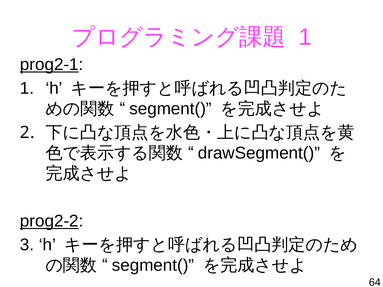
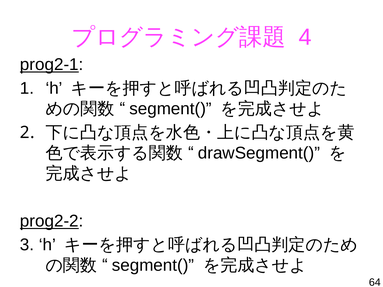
1: 1 -> 4 (305, 37)
